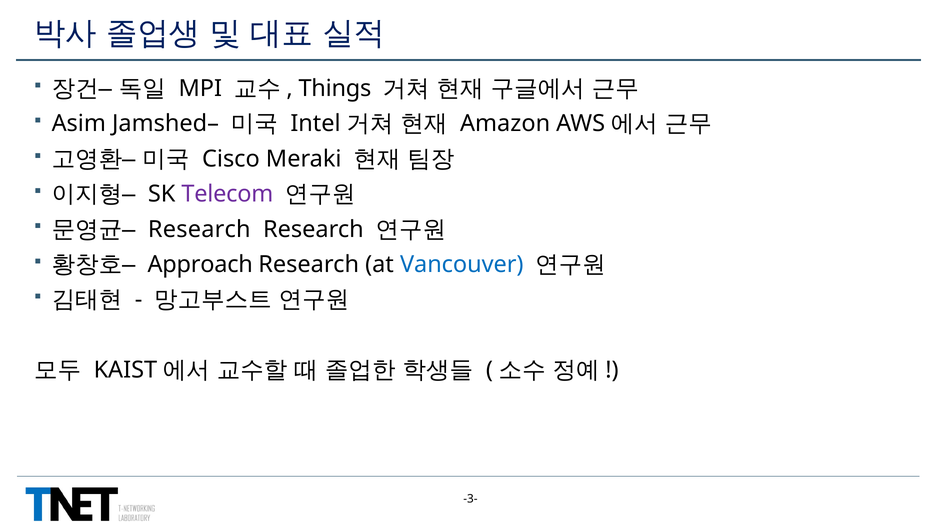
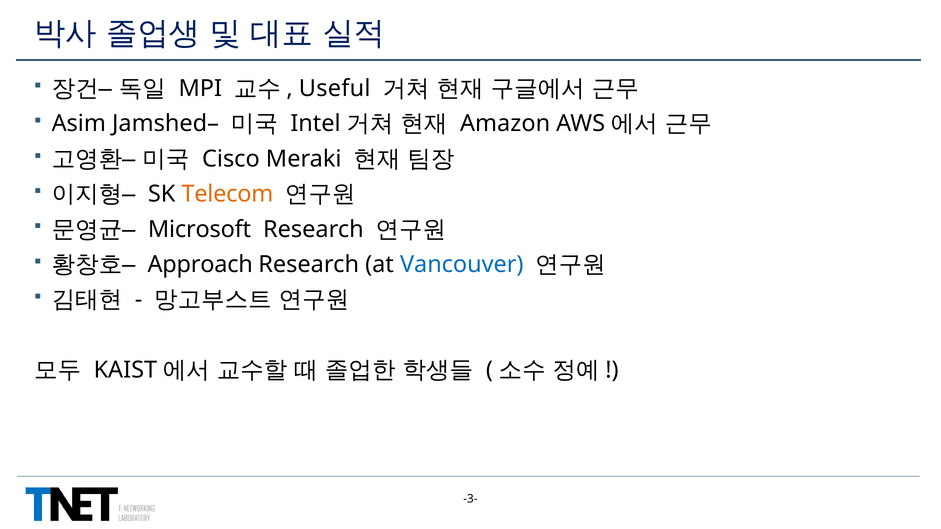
Things: Things -> Useful (335, 89)
Telecom colour: purple -> orange (227, 194)
Research: Research -> Microsoft (200, 229)
